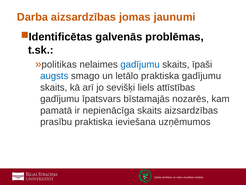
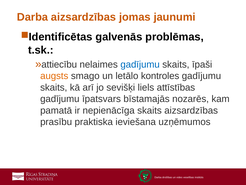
politikas: politikas -> attiecību (59, 64)
augsts colour: blue -> orange (54, 76)
letālo praktiska: praktiska -> kontroles (160, 76)
